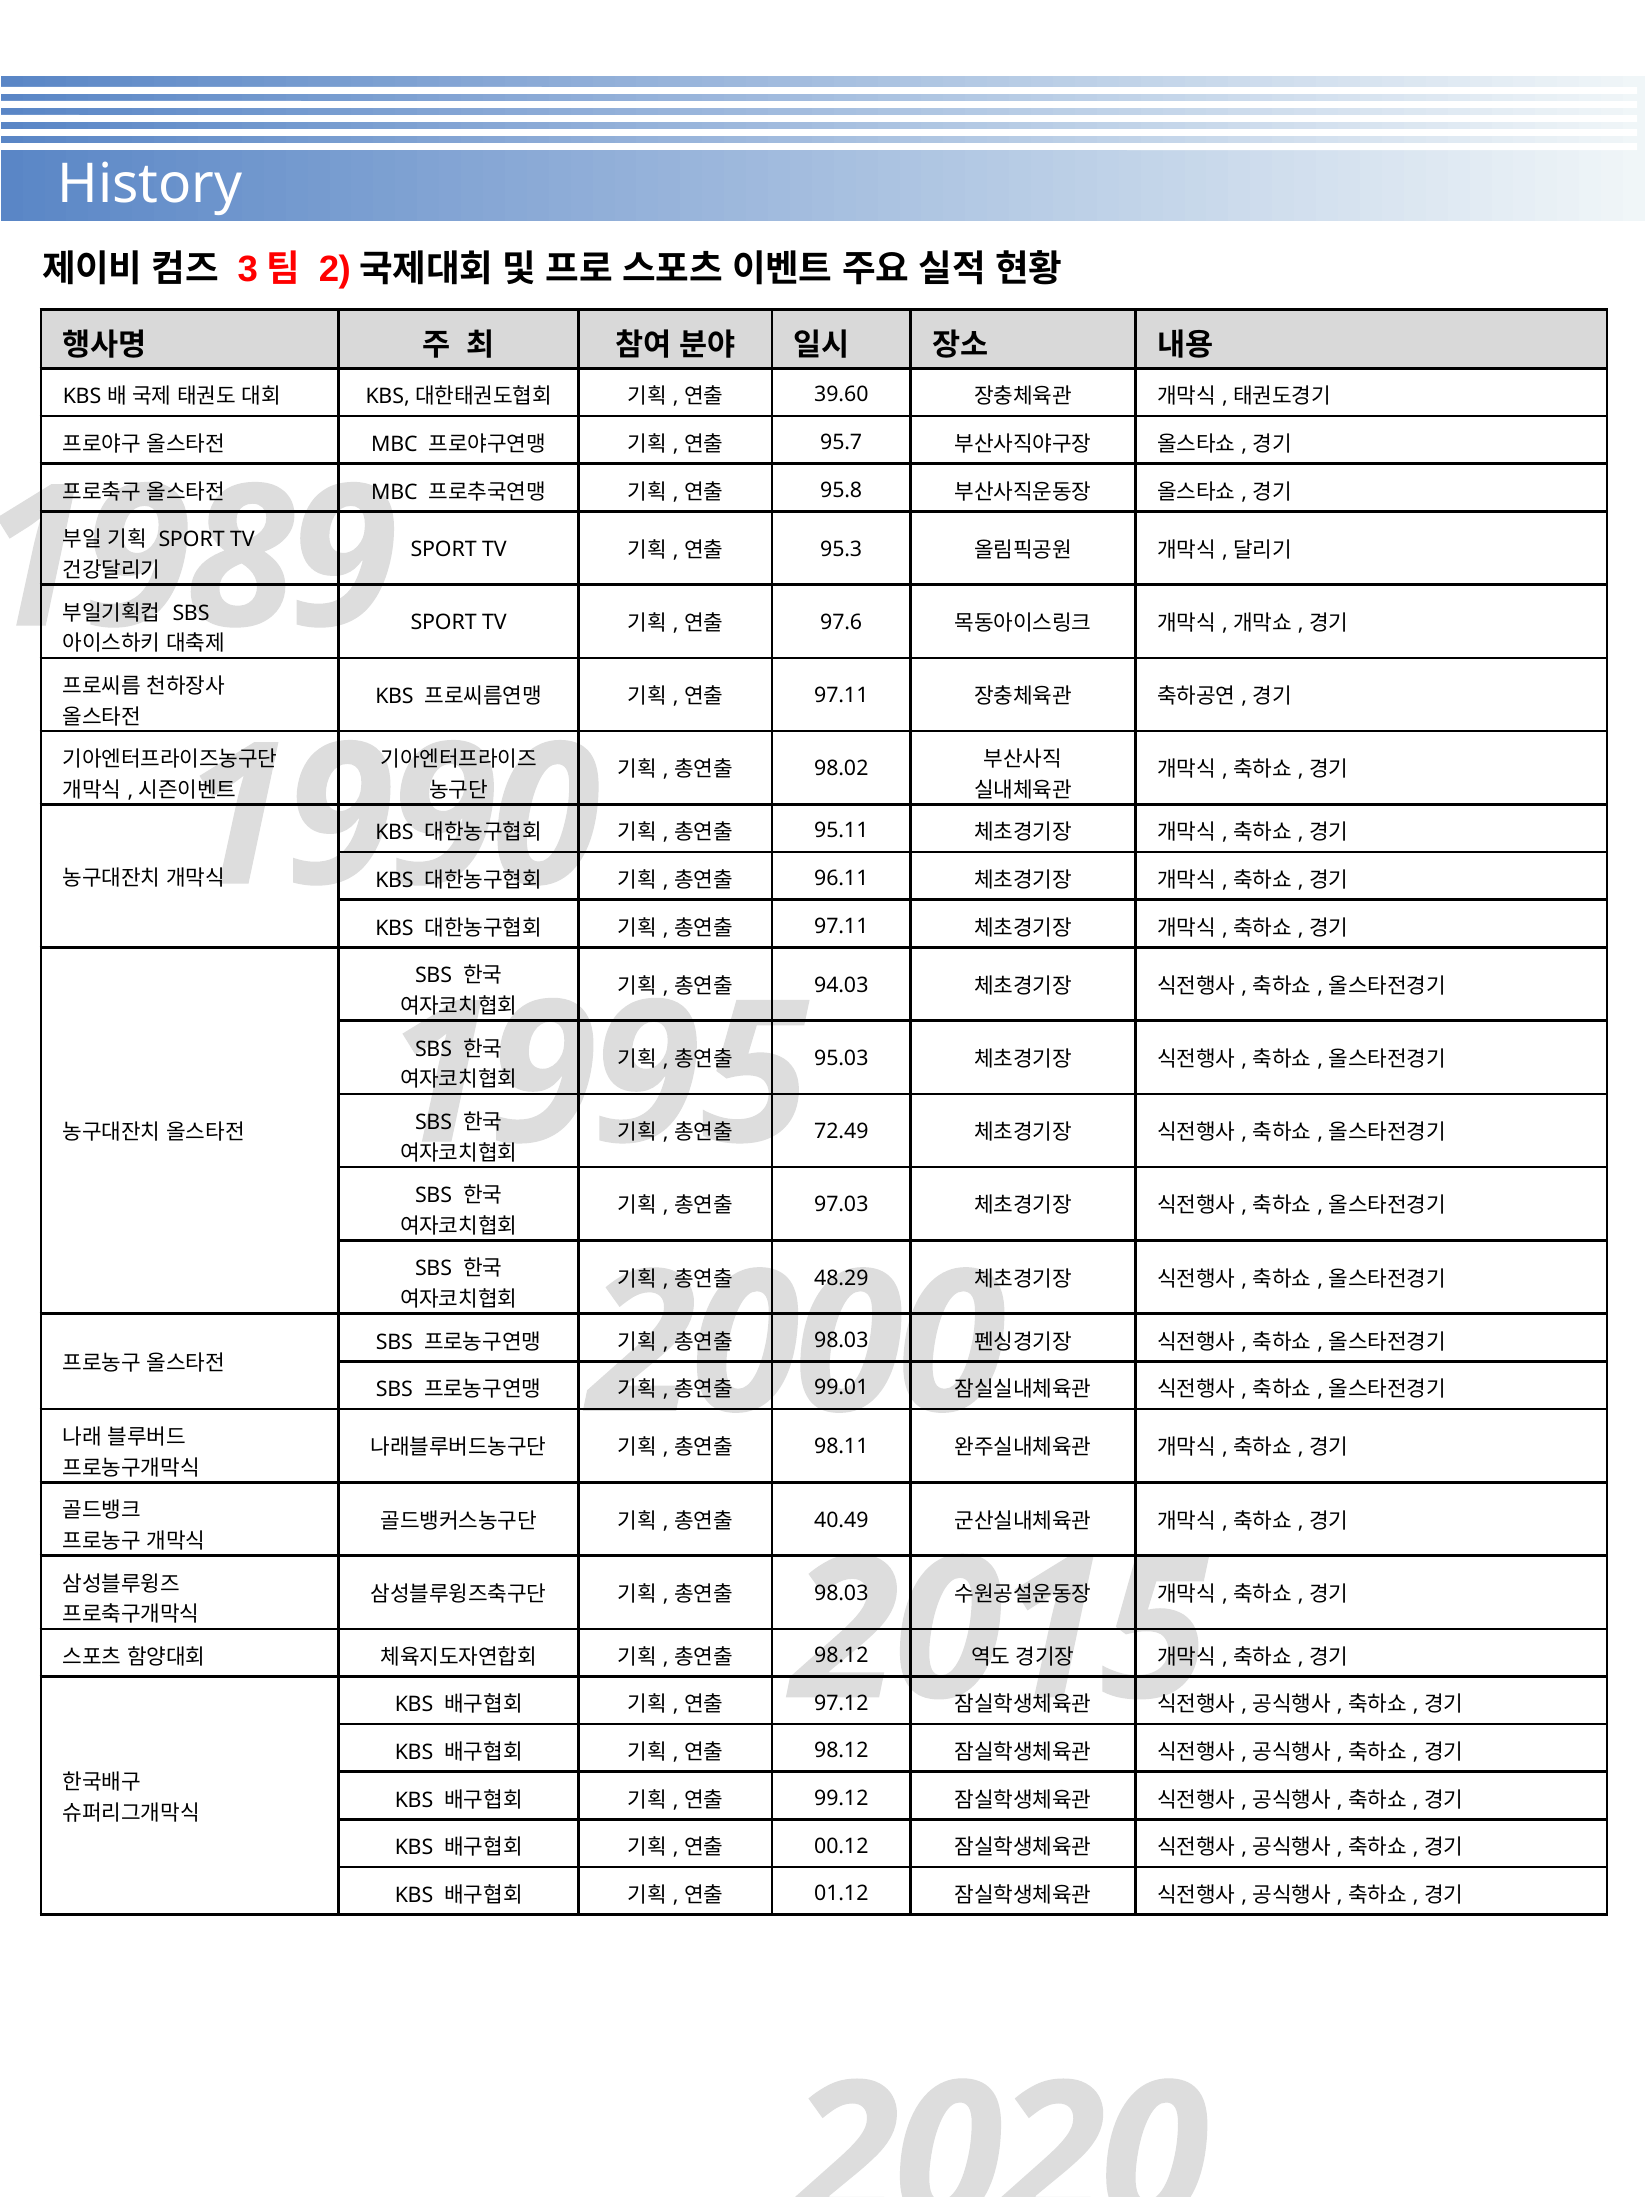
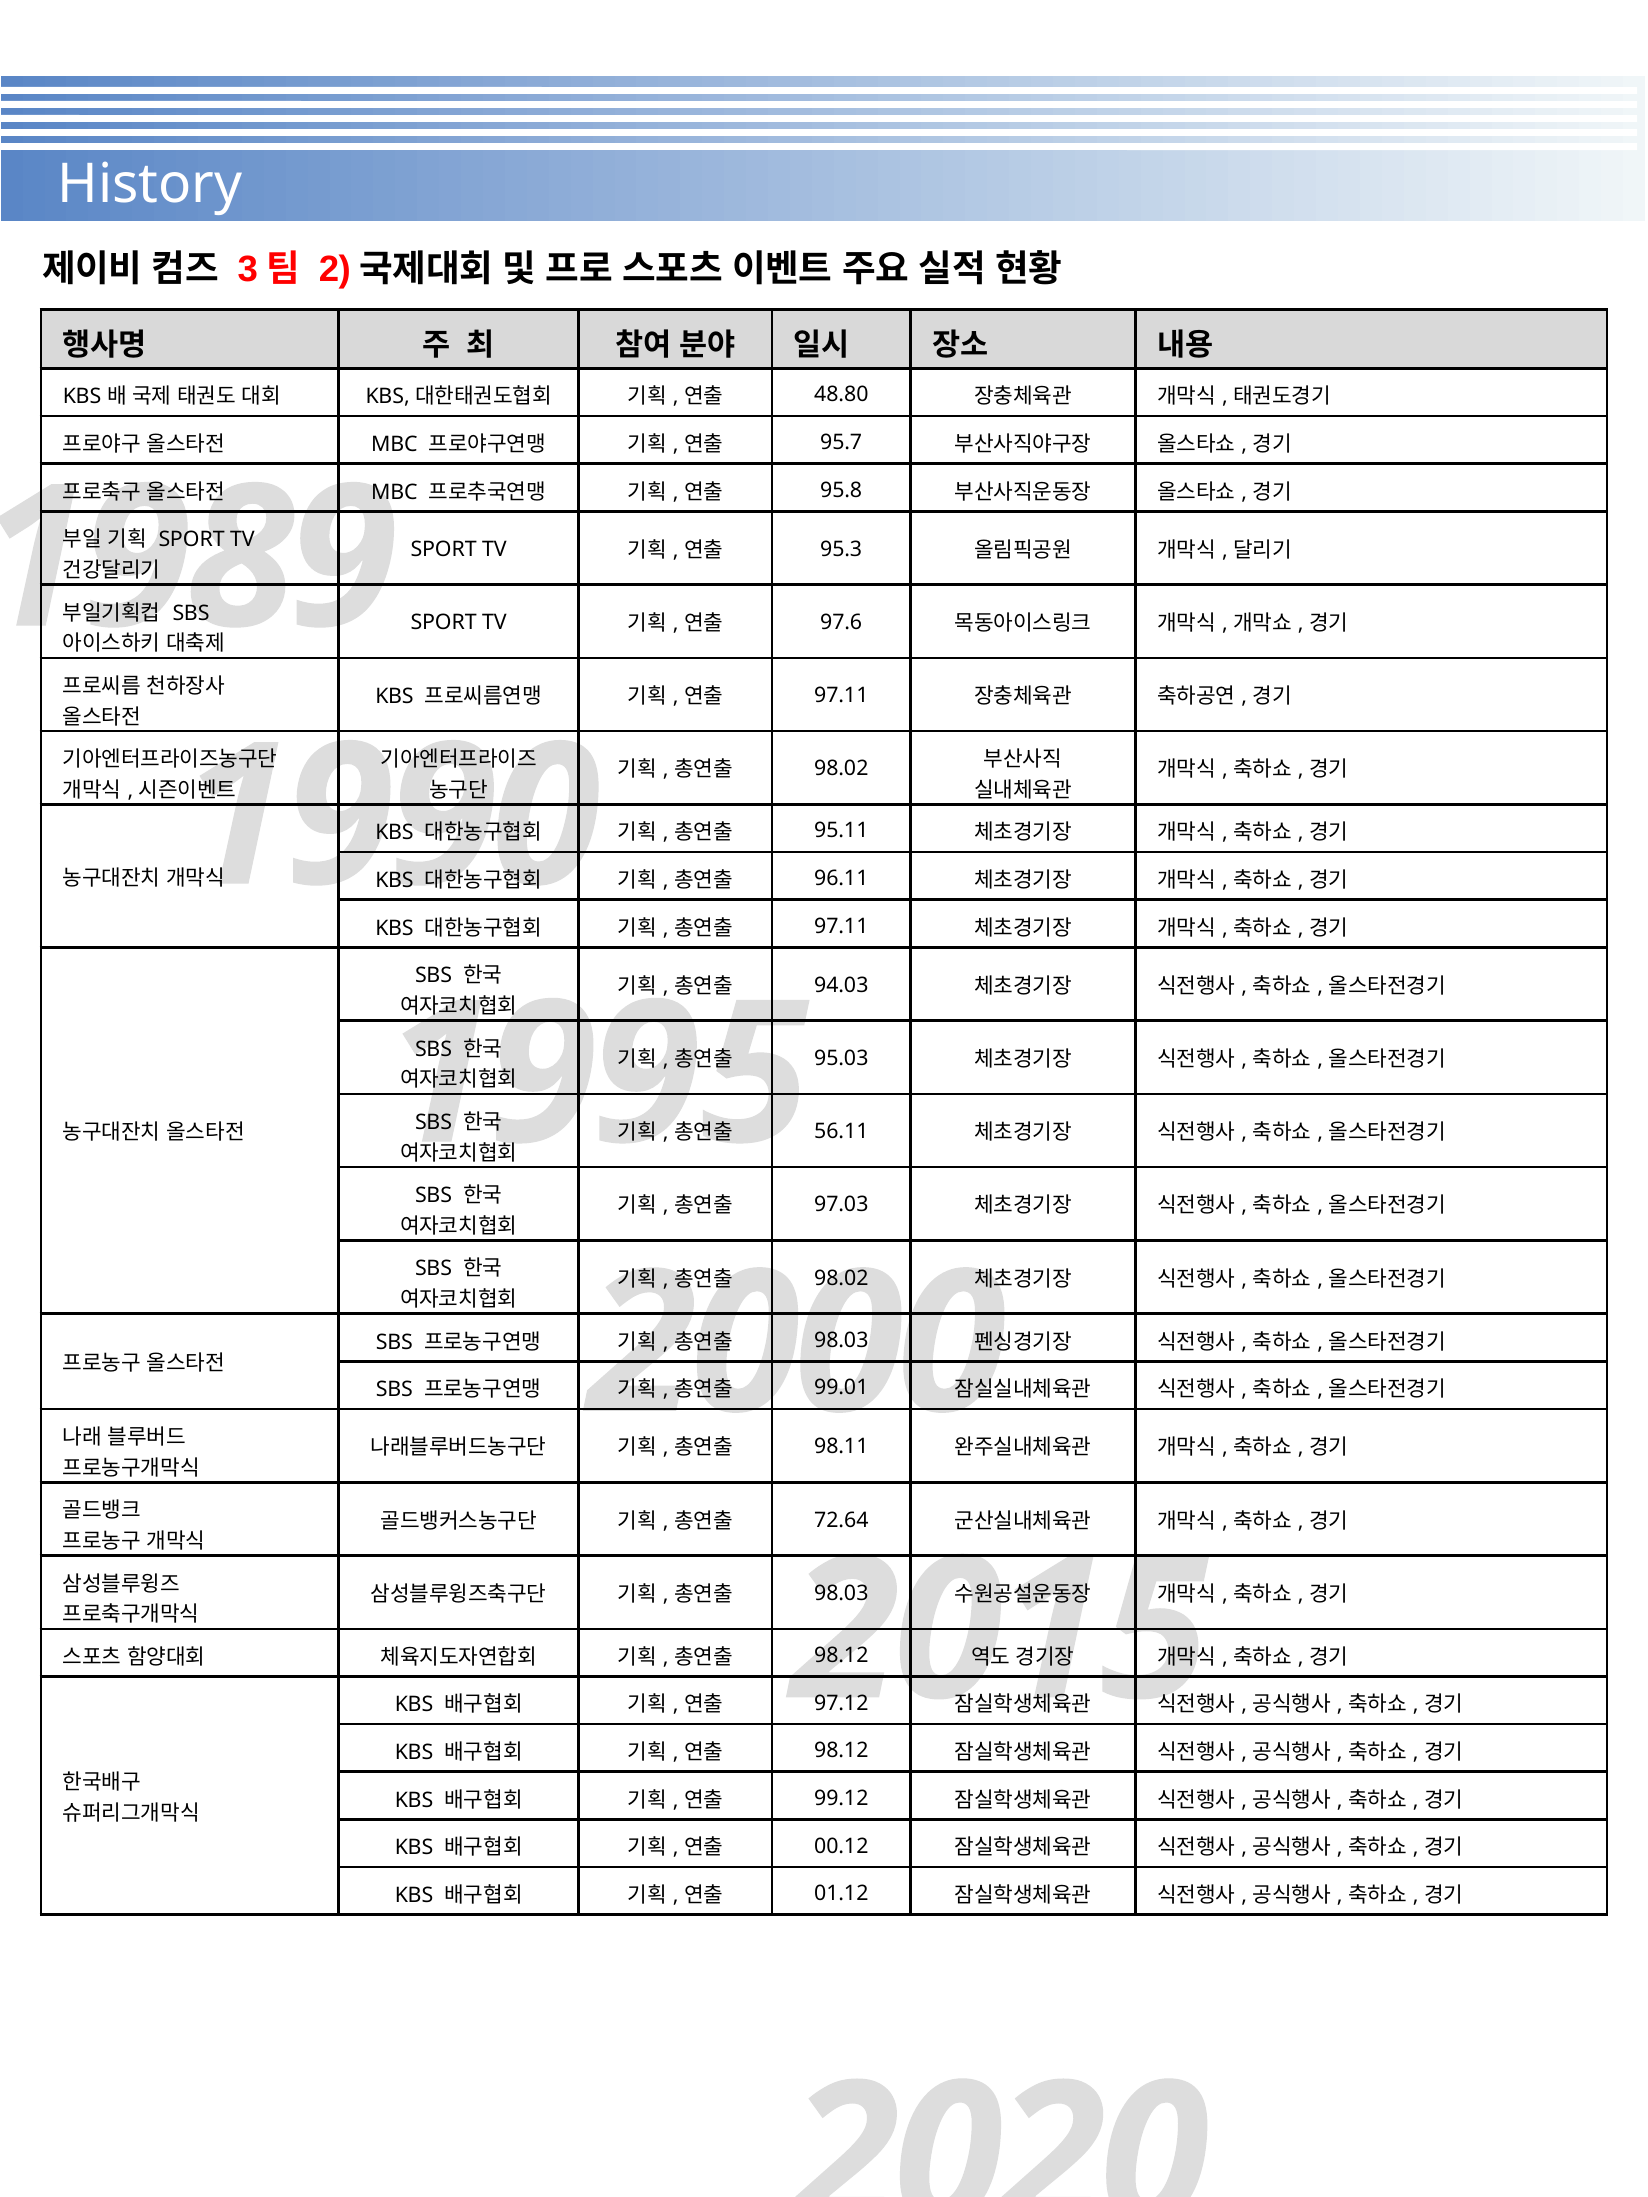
39.60: 39.60 -> 48.80 (841, 395)
72.49: 72.49 -> 56.11 (841, 1132)
48.29: 48.29 -> 98.02 (841, 1278)
40.49: 40.49 -> 72.64 (841, 1520)
